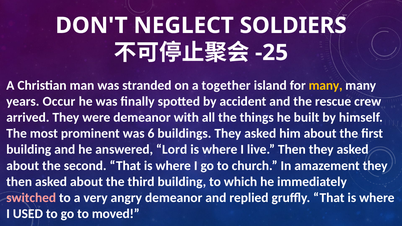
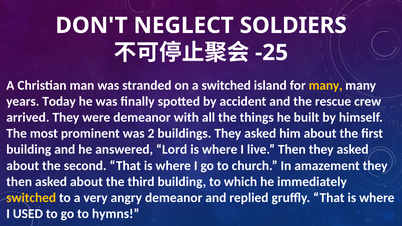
a together: together -> switched (226, 85)
Occur: Occur -> Today (59, 101)
6: 6 -> 2 (151, 134)
switched colour: pink -> yellow (31, 198)
moved: moved -> hymns (116, 214)
